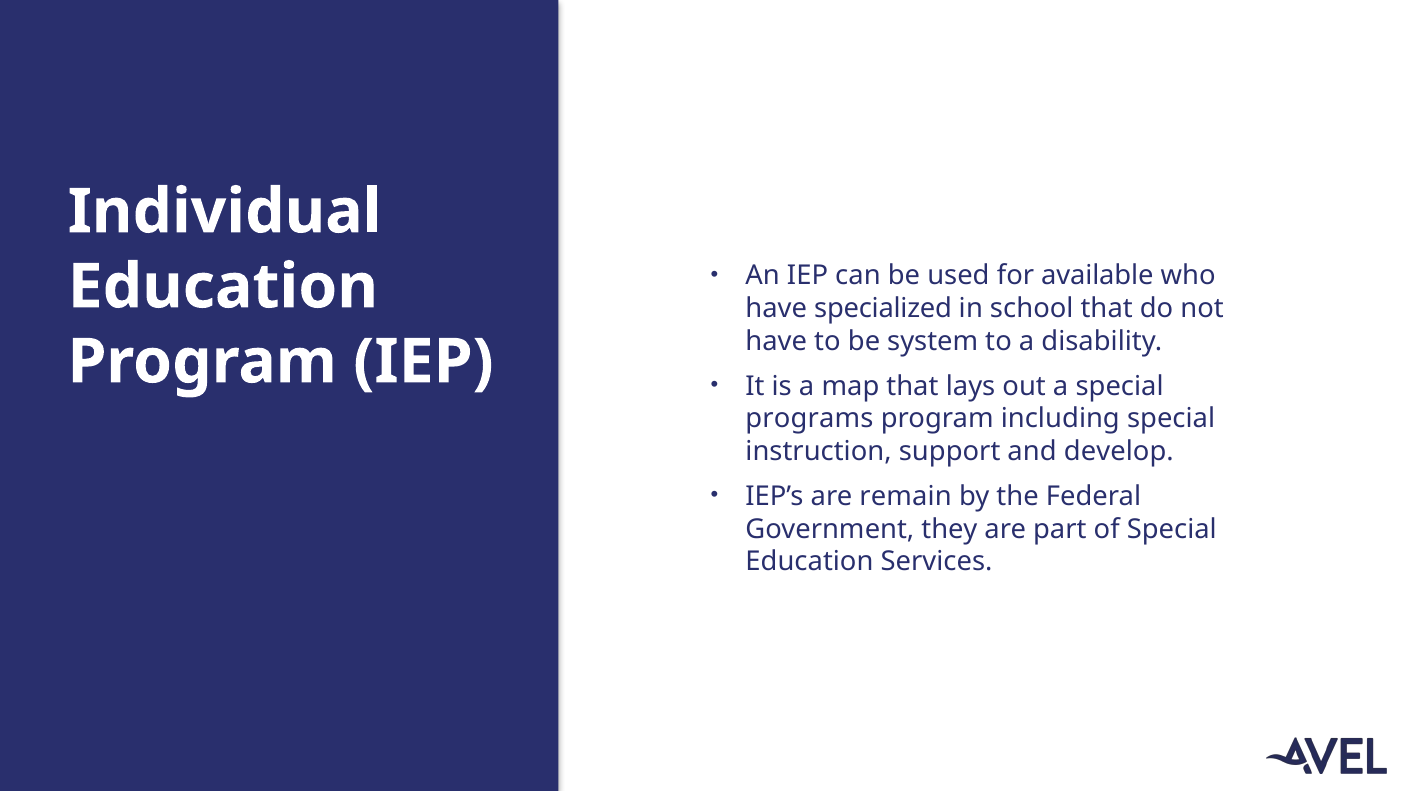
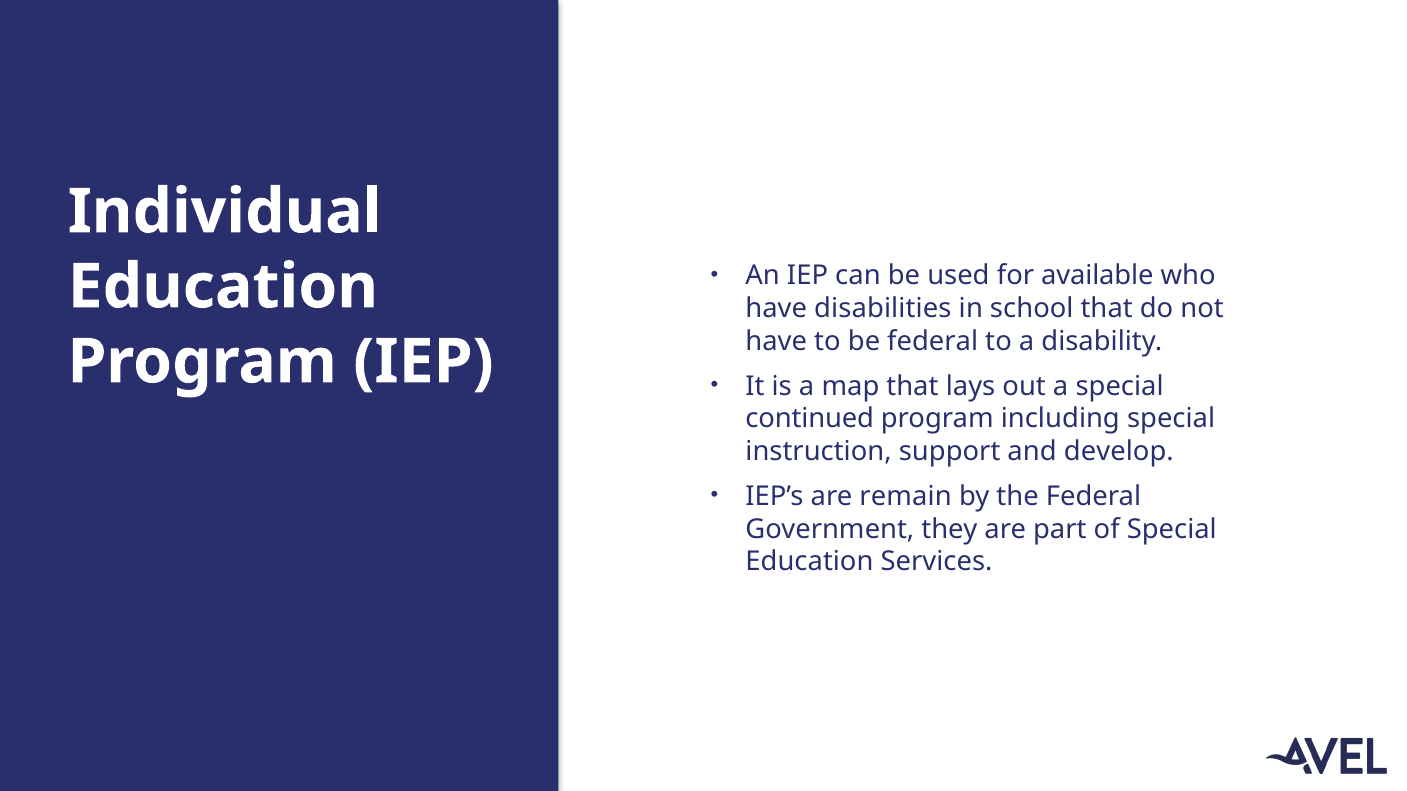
specialized: specialized -> disabilities (883, 309)
be system: system -> federal (933, 342)
programs: programs -> continued (810, 419)
